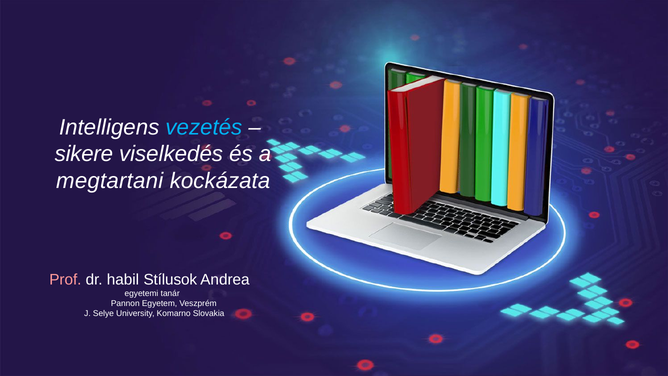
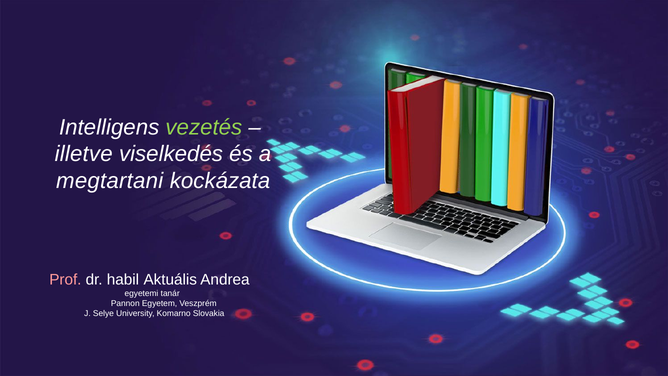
vezetés colour: light blue -> light green (204, 127)
sikere: sikere -> illetve (84, 154)
Stílusok: Stílusok -> Aktuális (170, 280)
